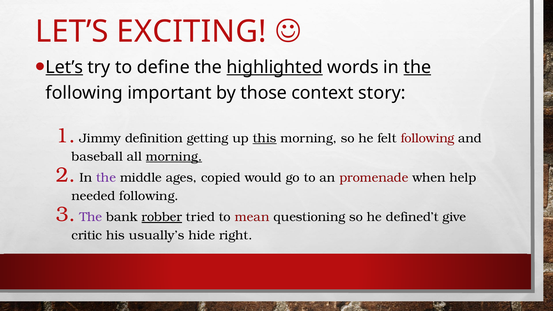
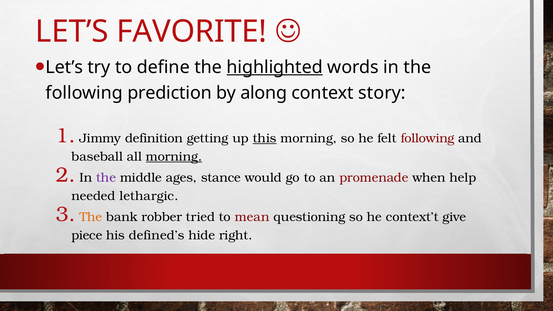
EXCITING: EXCITING -> FAVORITE (192, 32)
Let’s underline: present -> none (64, 67)
the underline: present -> none (417, 67)
important: important -> prediction (170, 93)
those: those -> along (264, 93)
copied: copied -> stance (221, 178)
needed following: following -> lethargic (149, 196)
The colour: purple -> orange (91, 217)
robber underline: present -> none (162, 217)
defined’t: defined’t -> context’t (412, 217)
critic: critic -> piece (87, 235)
usually’s: usually’s -> defined’s (157, 235)
